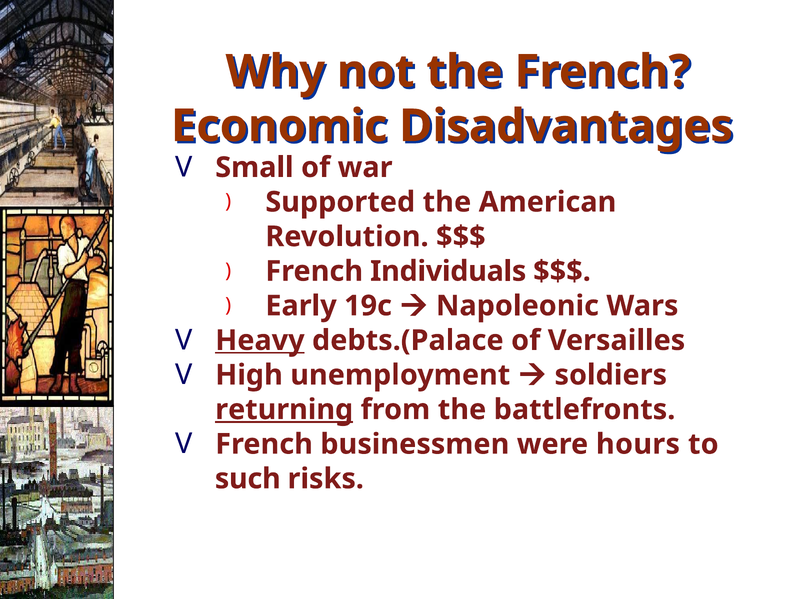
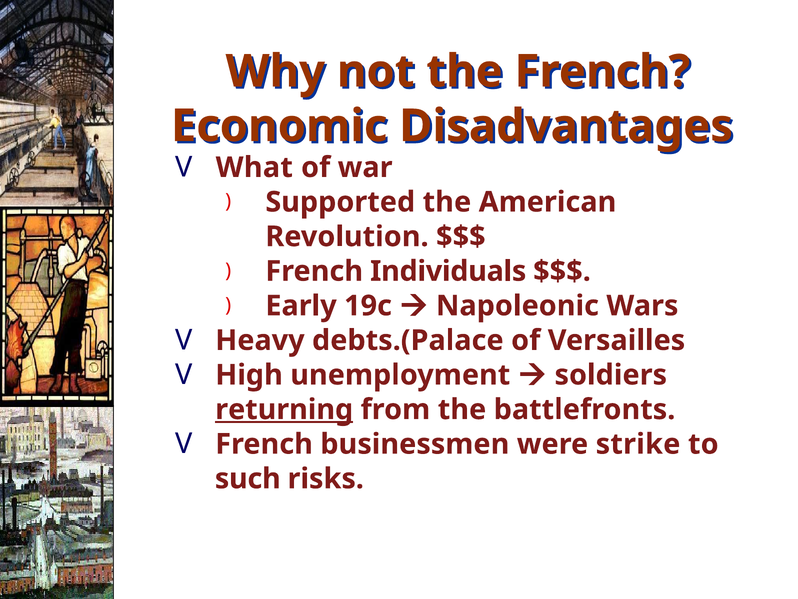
Small: Small -> What (254, 167)
Heavy underline: present -> none (260, 340)
hours: hours -> strike (638, 444)
